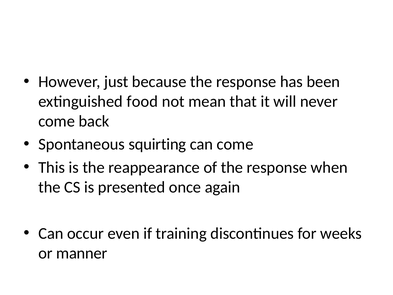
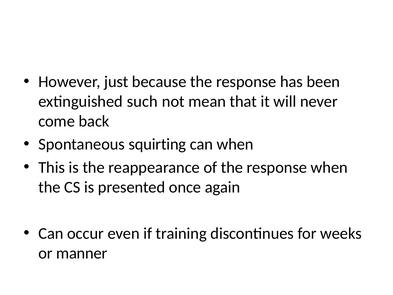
food: food -> such (142, 101)
can come: come -> when (235, 144)
